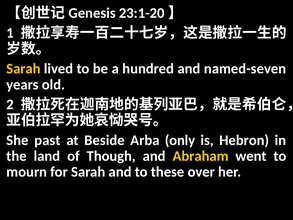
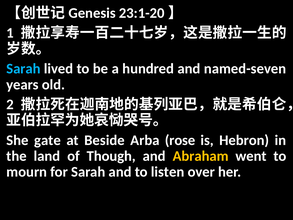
Sarah colour: yellow -> light blue (23, 69)
past: past -> gate (47, 140)
only: only -> rose (180, 140)
these: these -> listen (168, 172)
